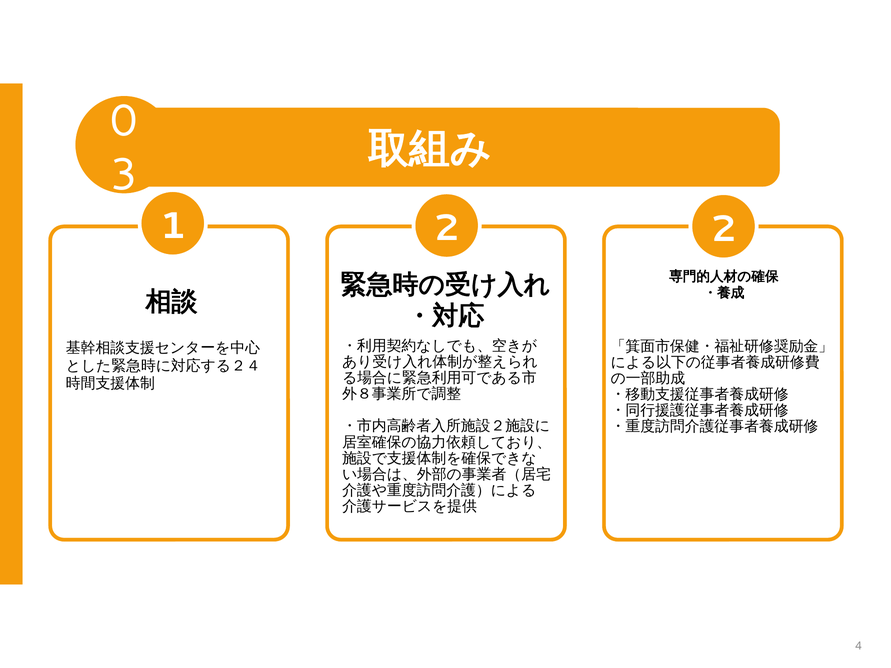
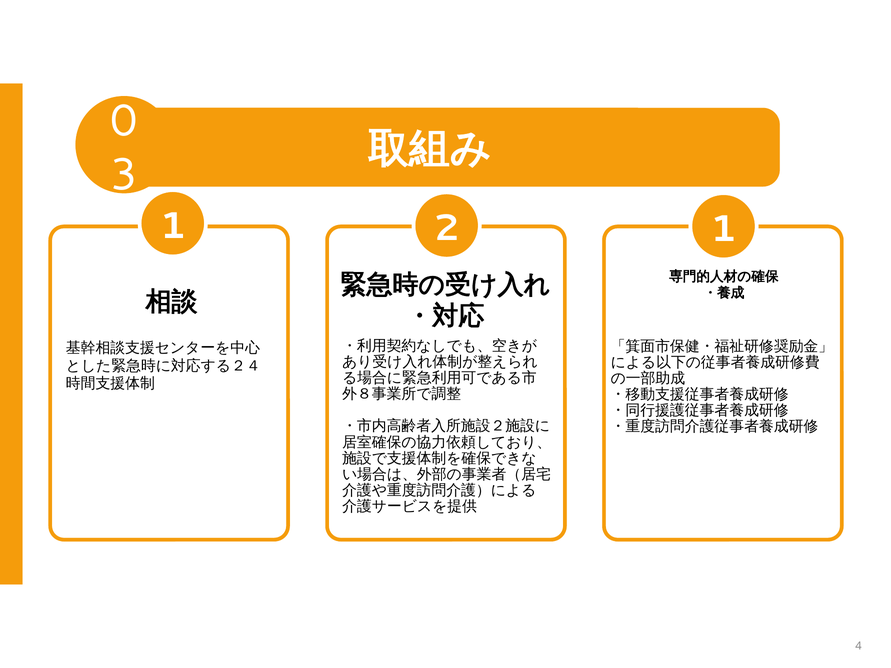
2 2: 2 -> 1 (724, 229)
